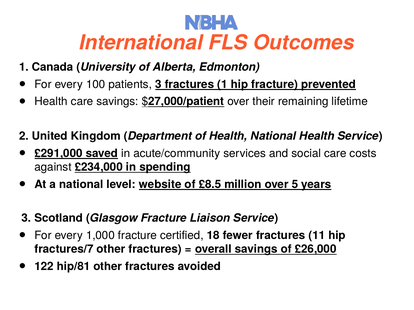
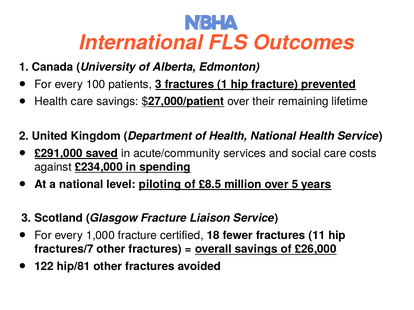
website: website -> piloting (160, 185)
